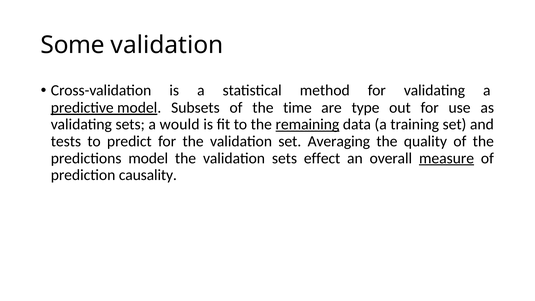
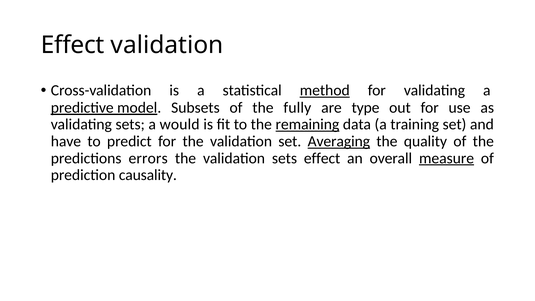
Some: Some -> Effect (73, 45)
method underline: none -> present (325, 90)
time: time -> fully (297, 108)
tests: tests -> have (66, 141)
Averaging underline: none -> present (339, 141)
predictions model: model -> errors (148, 158)
